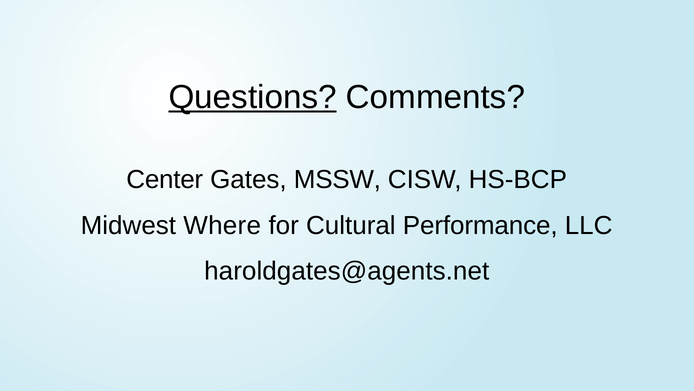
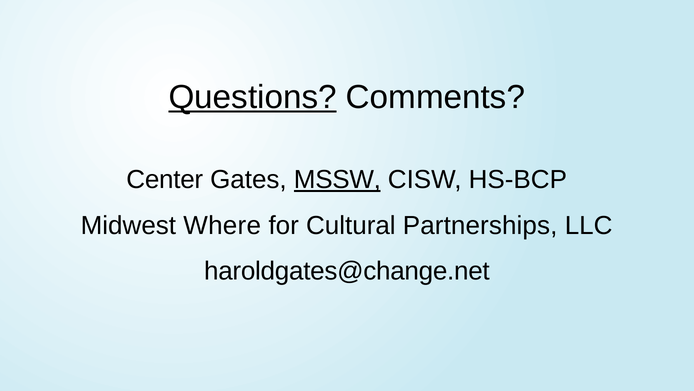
MSSW underline: none -> present (337, 180)
Performance: Performance -> Partnerships (480, 225)
haroldgates@agents.net: haroldgates@agents.net -> haroldgates@change.net (347, 271)
